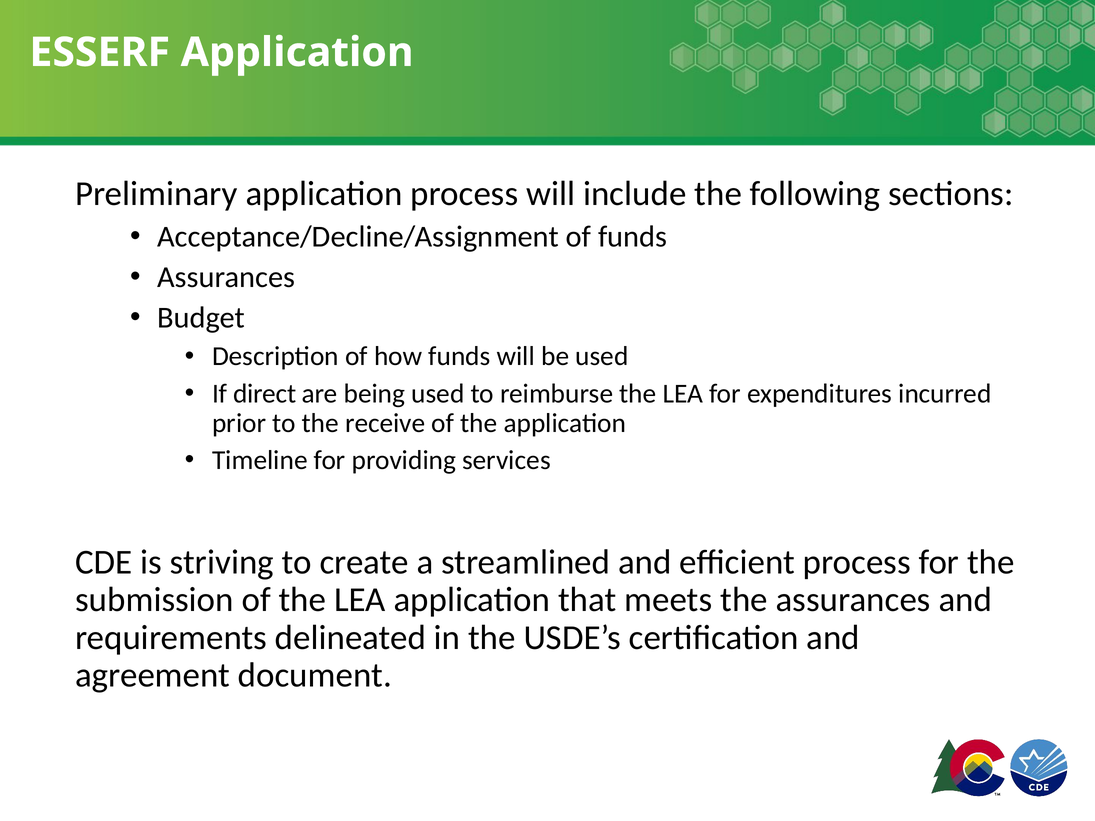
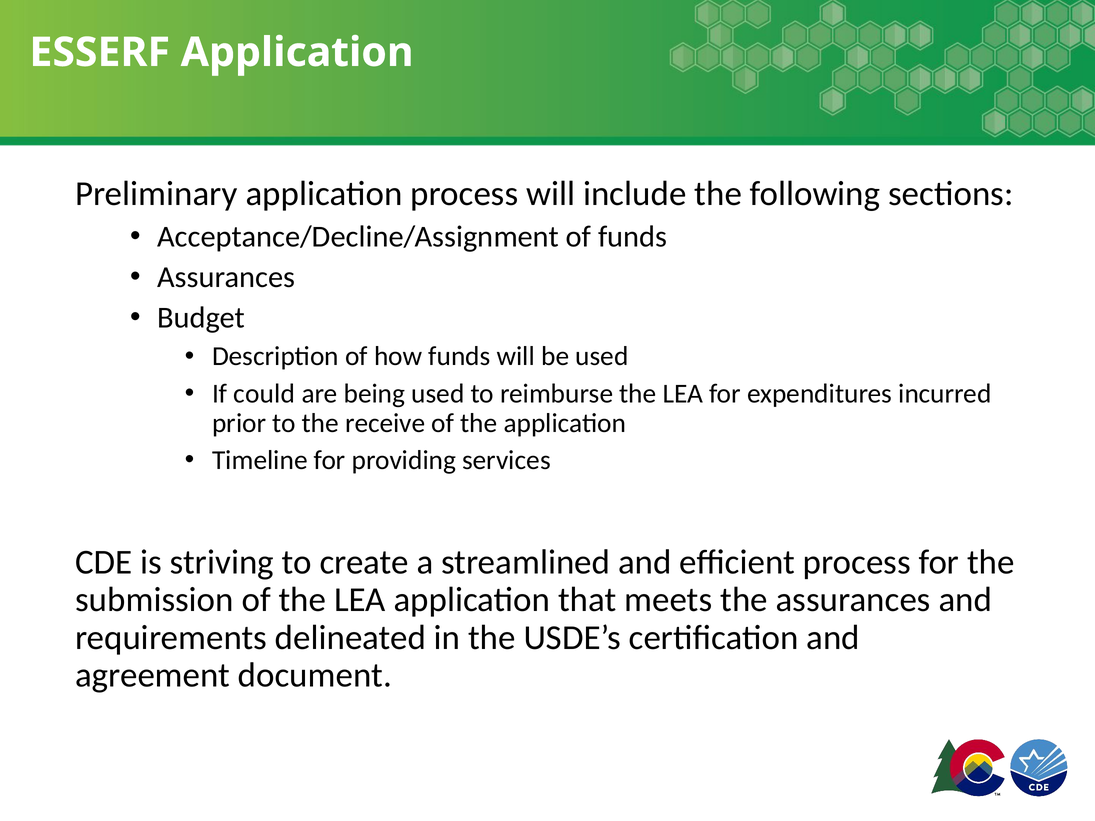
direct: direct -> could (264, 394)
